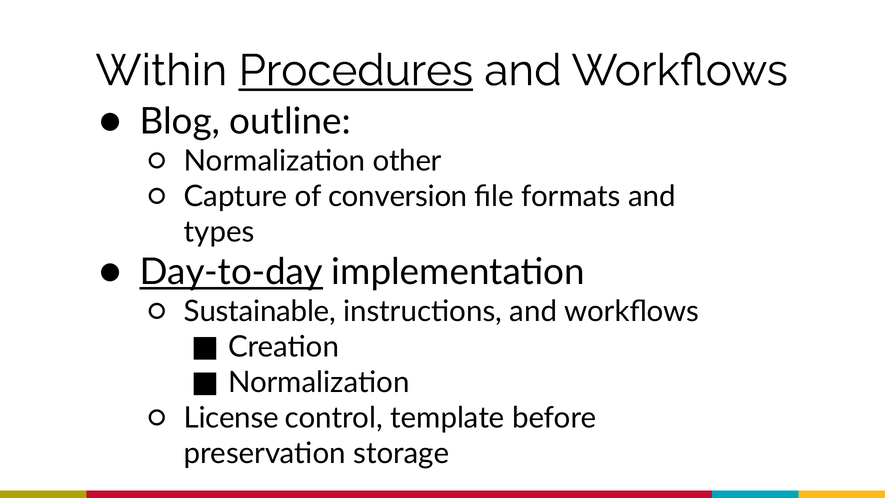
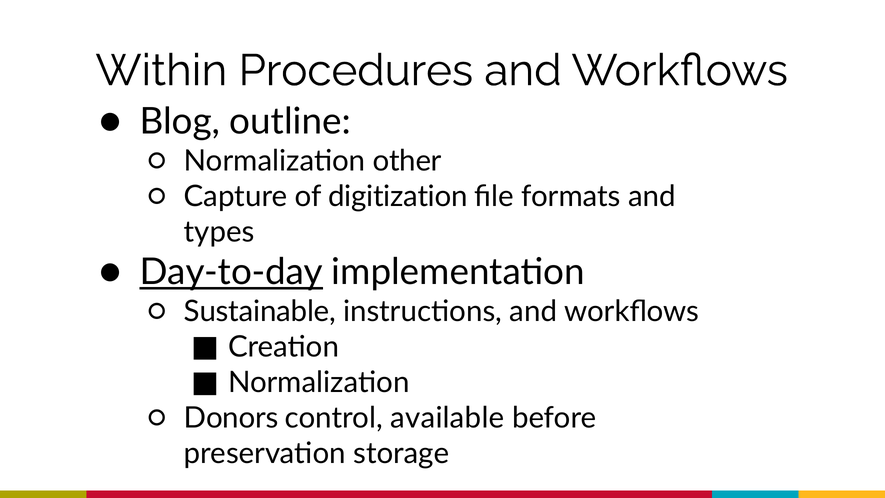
Procedures underline: present -> none (356, 71)
conversion: conversion -> digitization (398, 196)
License: License -> Donors (231, 418)
template: template -> available (447, 418)
